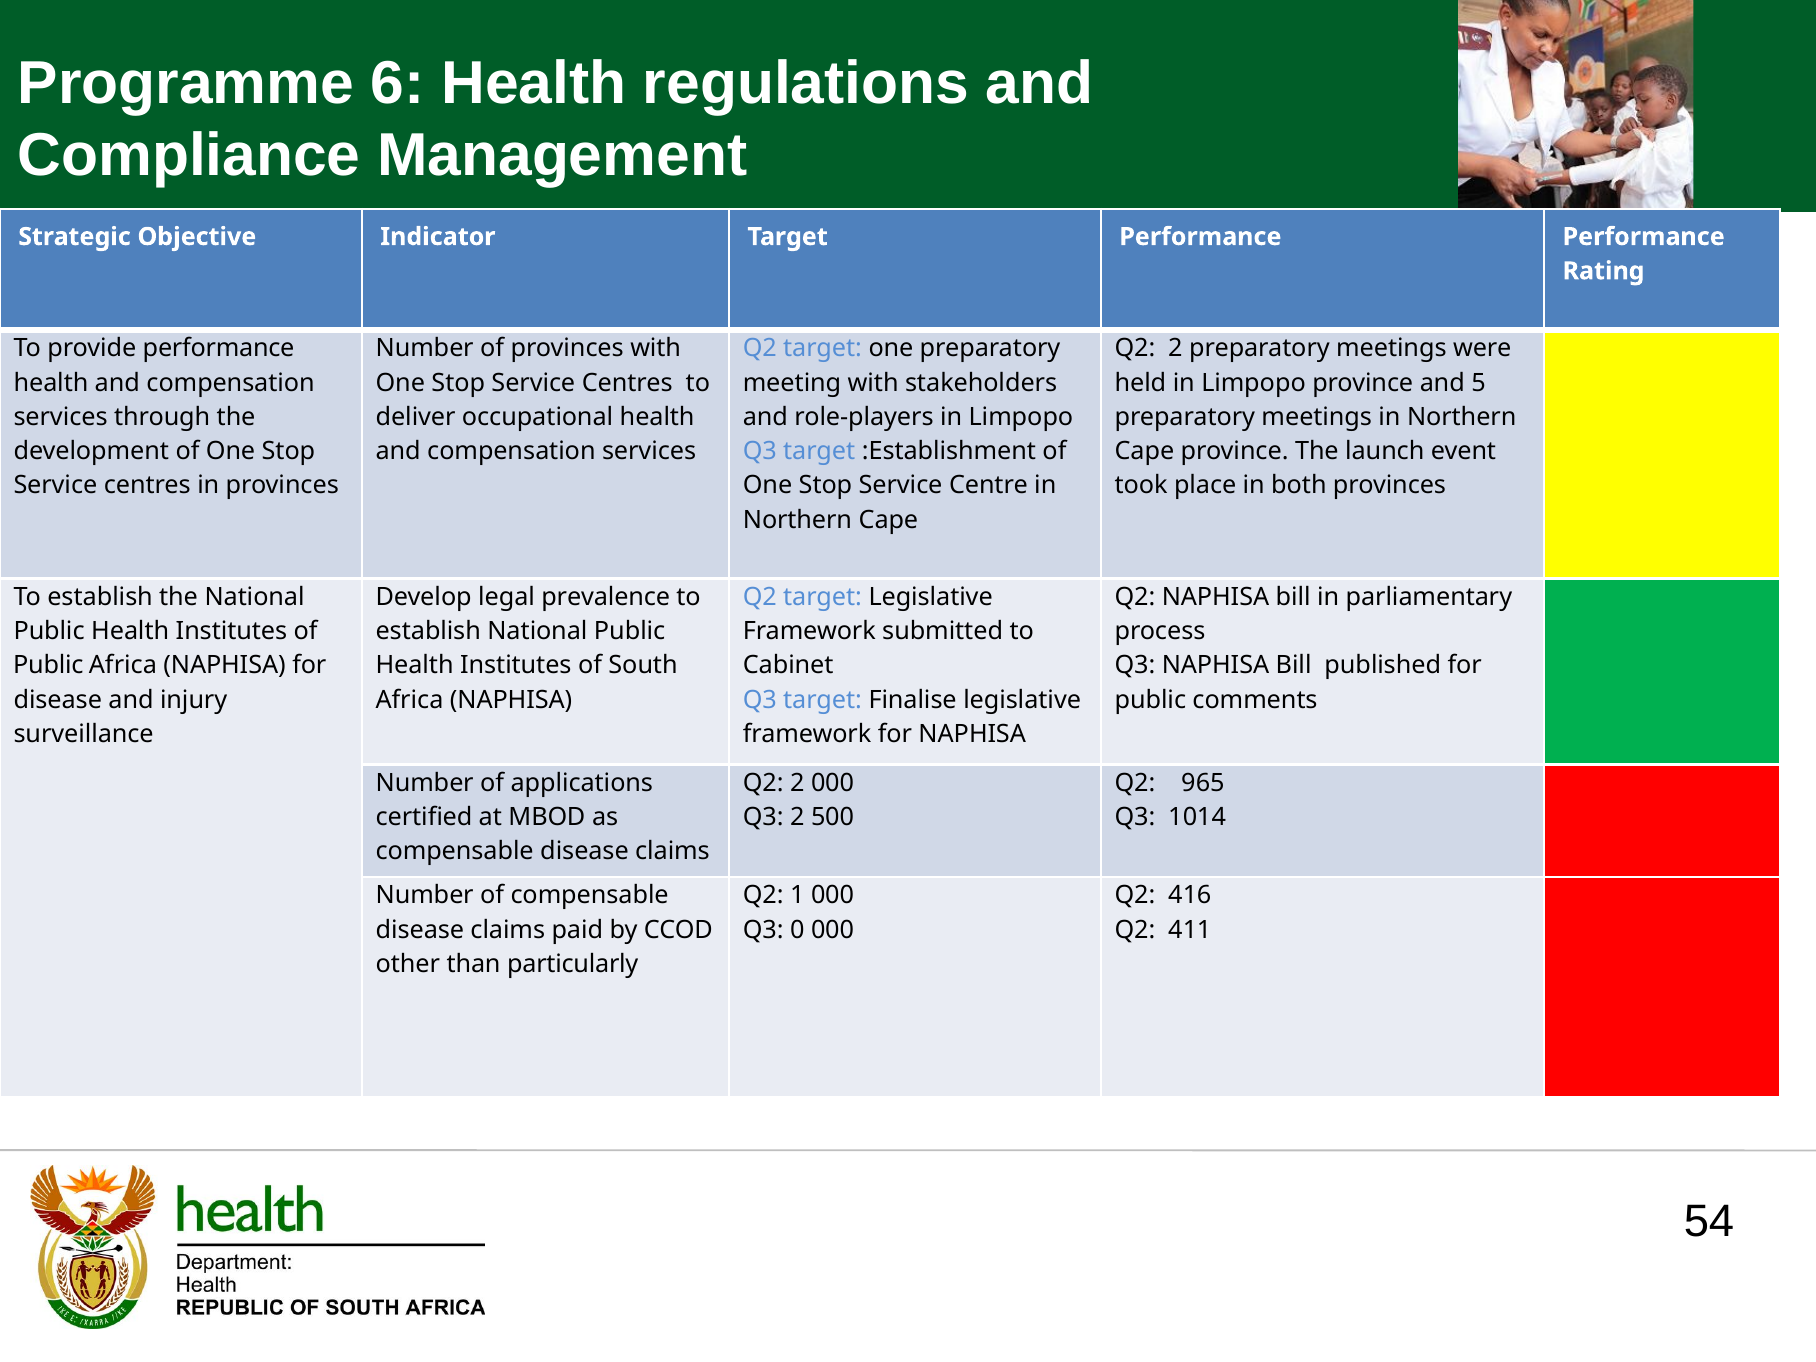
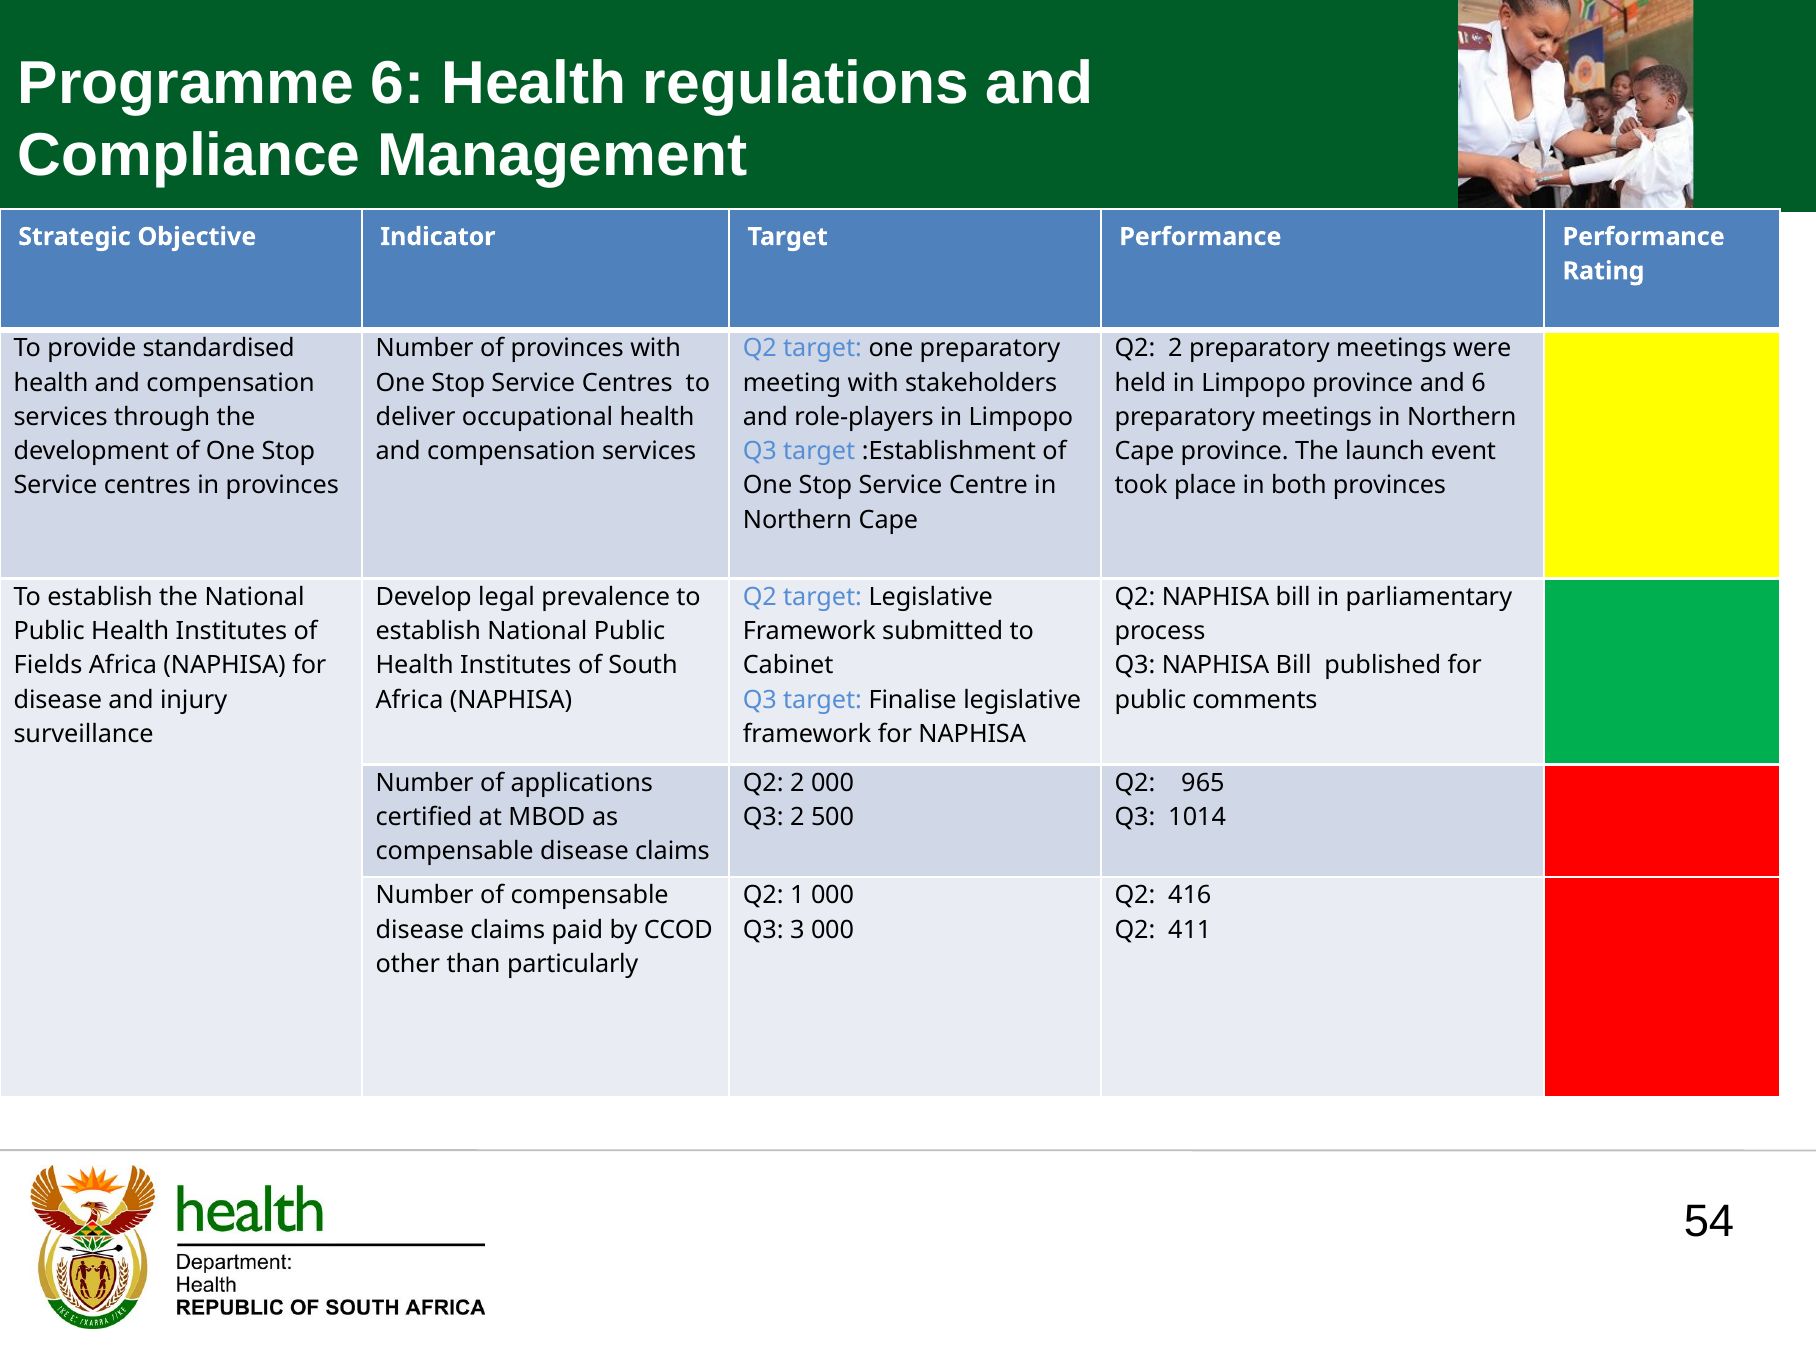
provide performance: performance -> standardised (219, 349)
and 5: 5 -> 6 (1478, 383)
Public: Public -> Fields (48, 666)
0: 0 -> 3 (797, 930)
